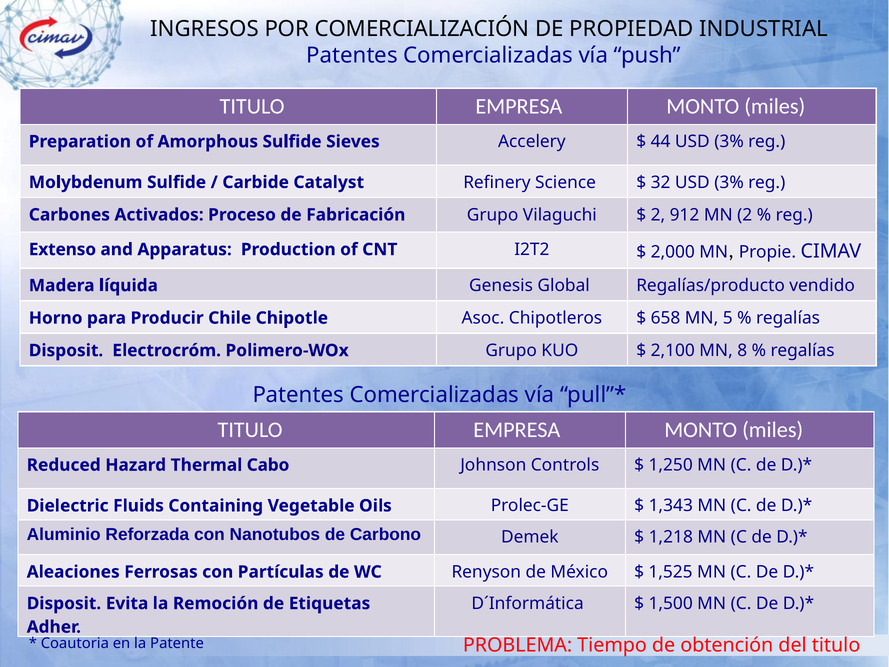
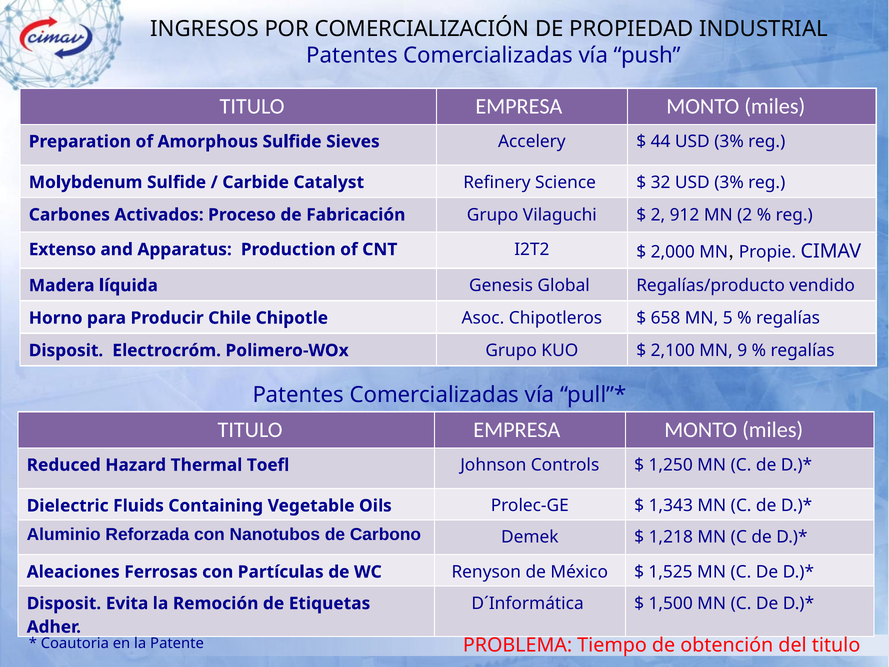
8: 8 -> 9 (742, 350)
Cabo: Cabo -> Toefl (268, 465)
